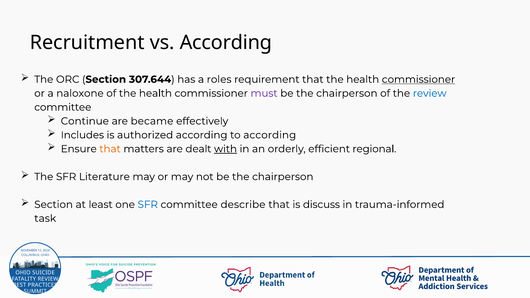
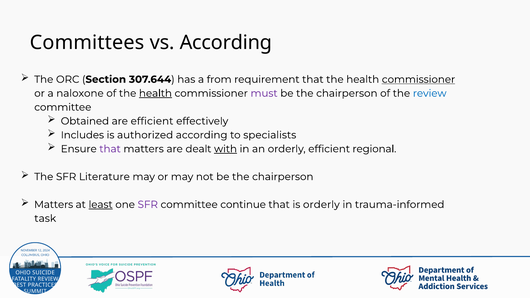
Recruitment: Recruitment -> Committees (87, 43)
roles: roles -> from (219, 79)
health underline: none -> present (155, 93)
Continue: Continue -> Obtained (85, 121)
are became: became -> efficient (152, 121)
to according: according -> specialists (270, 135)
that colour: orange -> purple (110, 149)
Section: Section -> Matters (54, 205)
least underline: none -> present (101, 205)
SFR colour: blue -> purple (148, 205)
describe: describe -> continue (243, 205)
is discuss: discuss -> orderly (321, 205)
